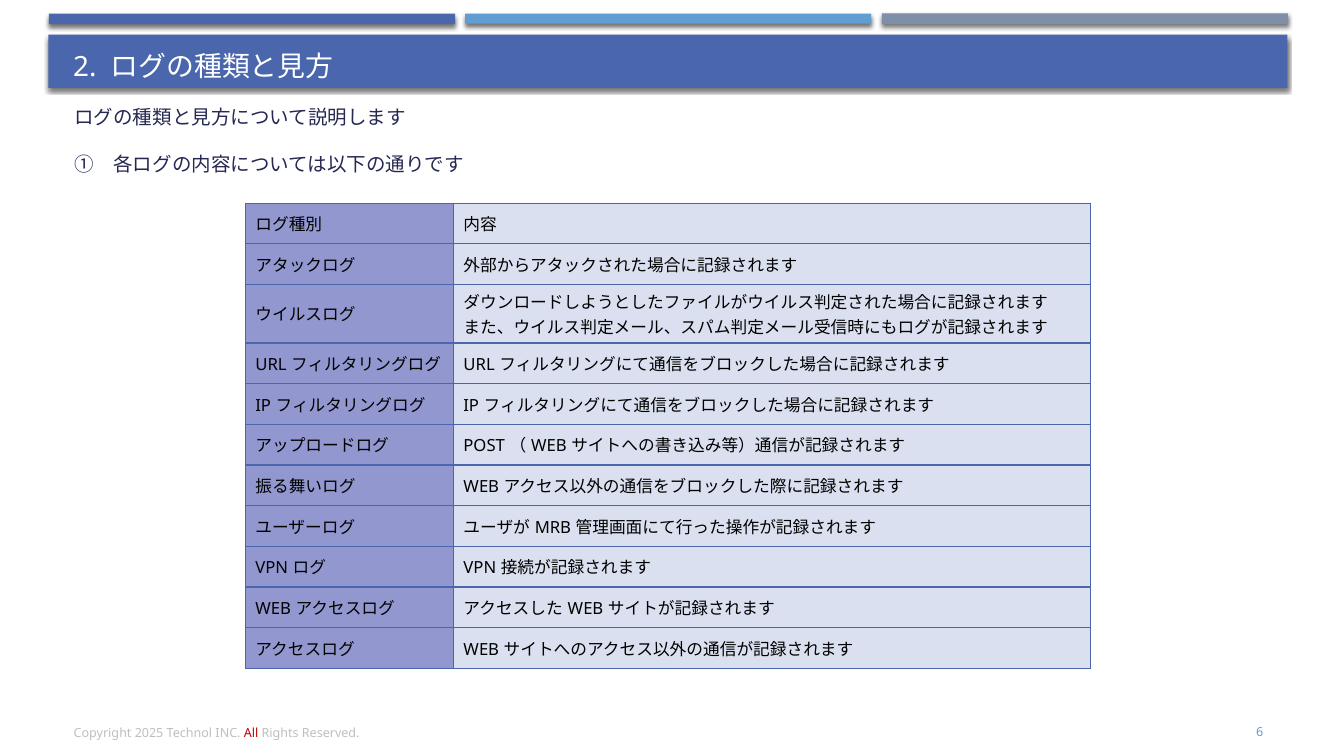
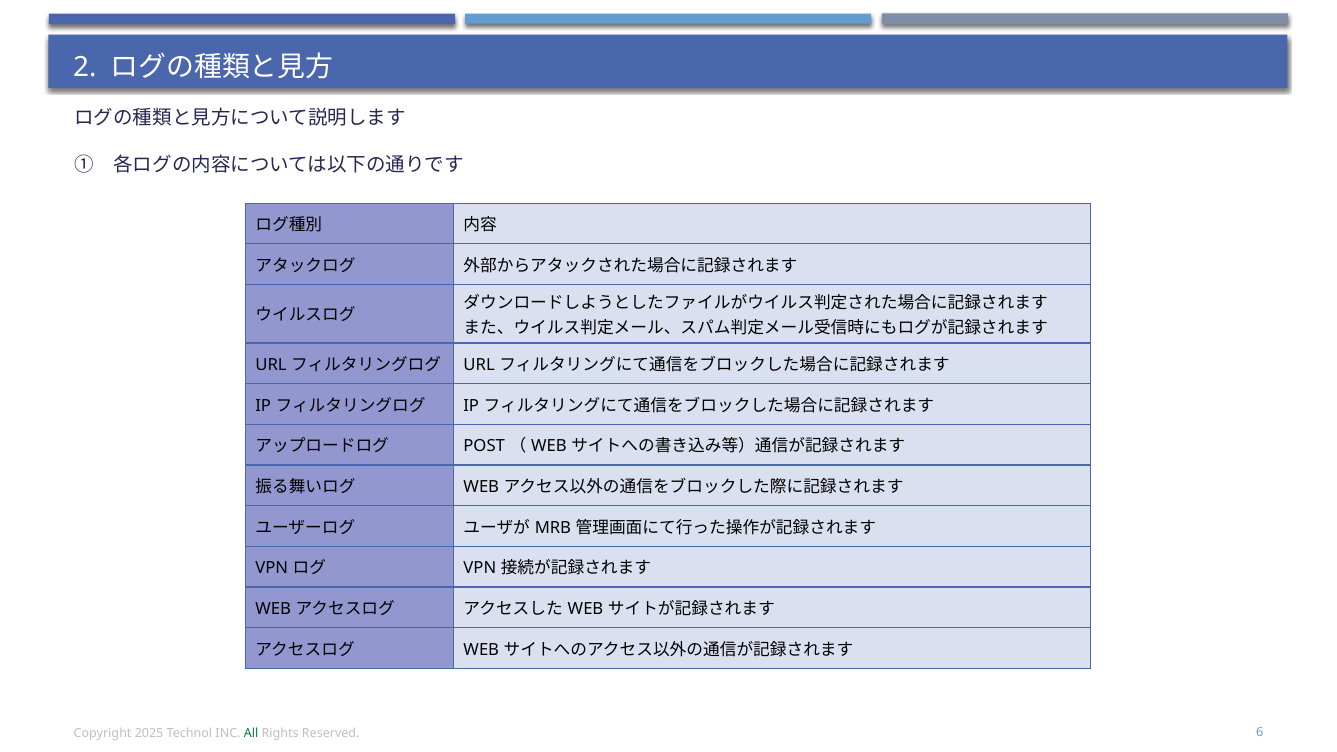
All colour: red -> green (251, 733)
